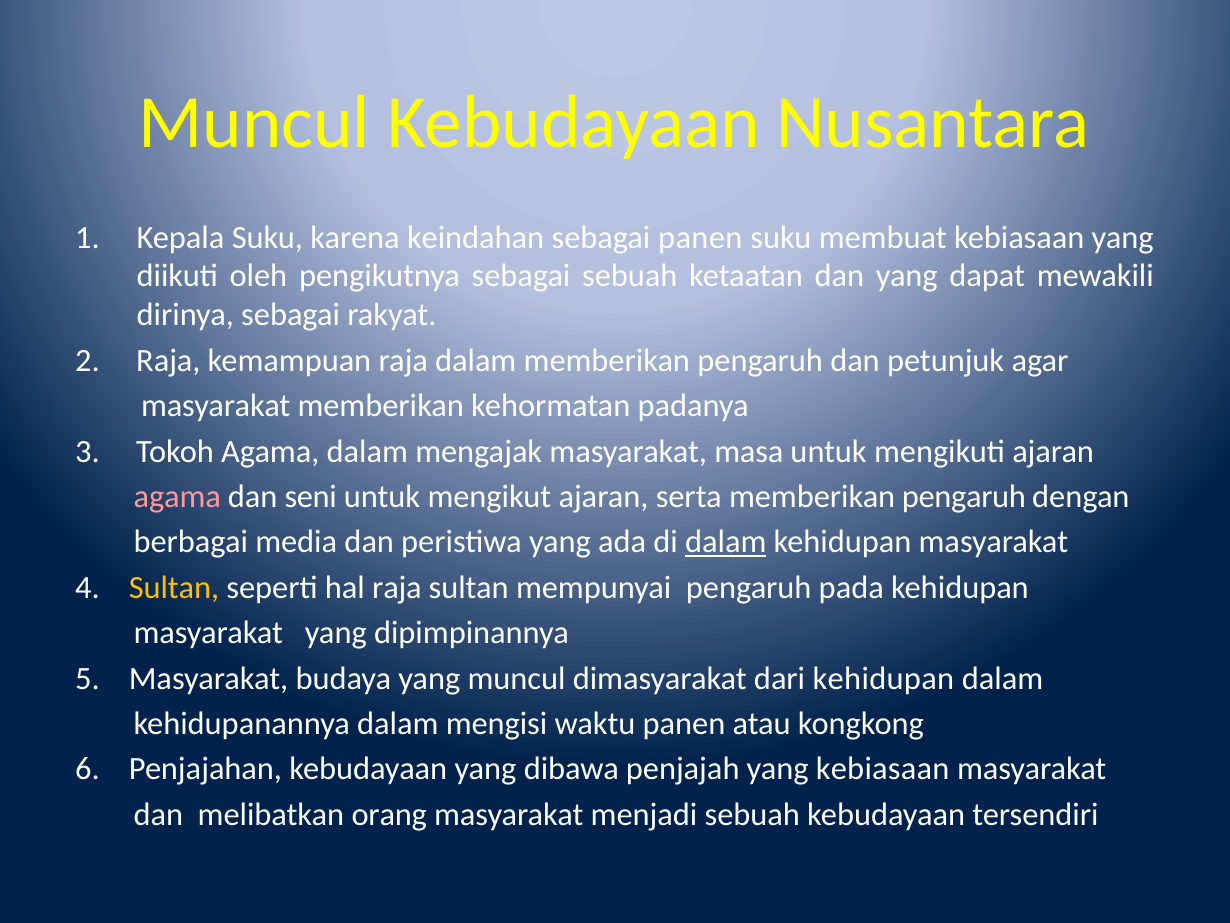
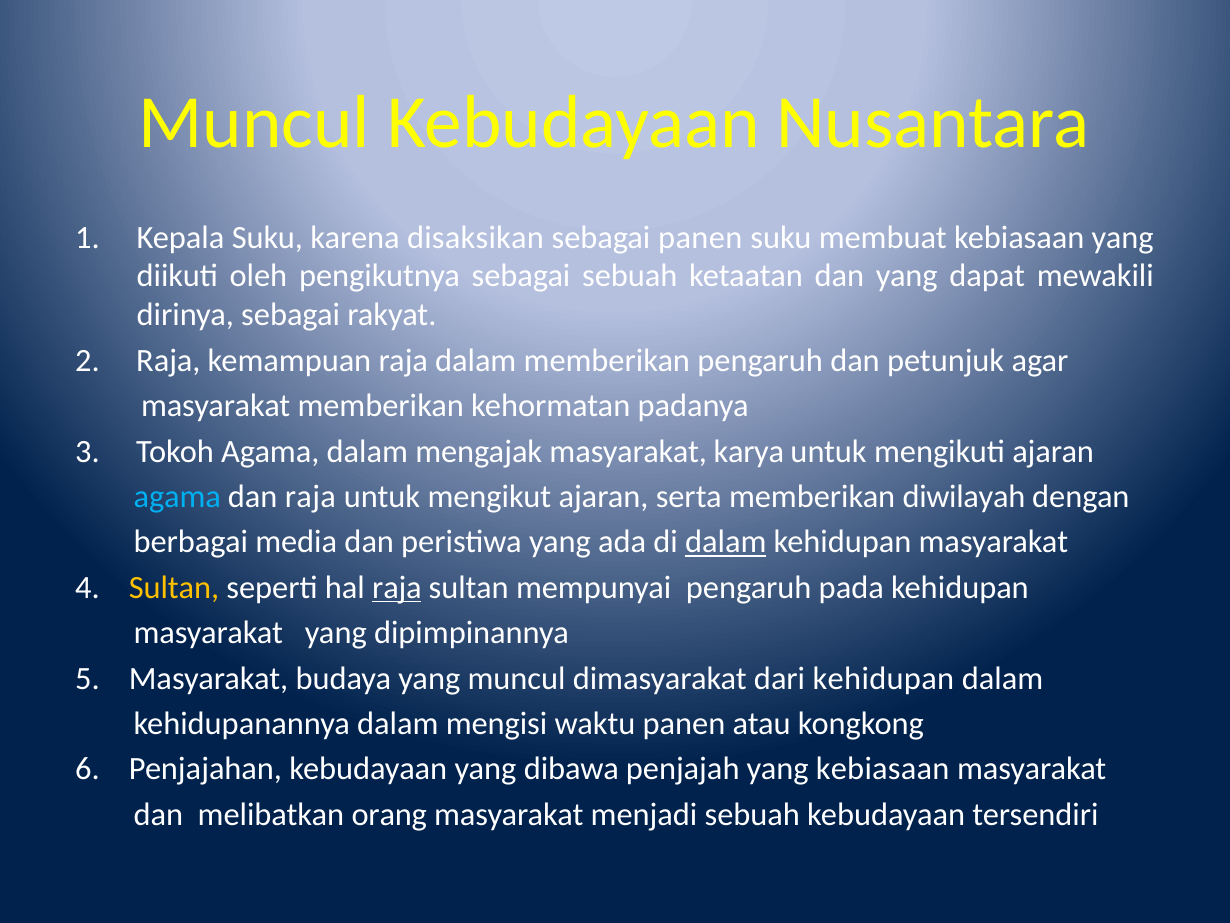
keindahan: keindahan -> disaksikan (476, 237)
masa: masa -> karya (749, 451)
agama colour: pink -> light blue (177, 496)
dan seni: seni -> raja (310, 496)
serta memberikan pengaruh: pengaruh -> diwilayah (964, 496)
raja underline: none -> present (397, 587)
